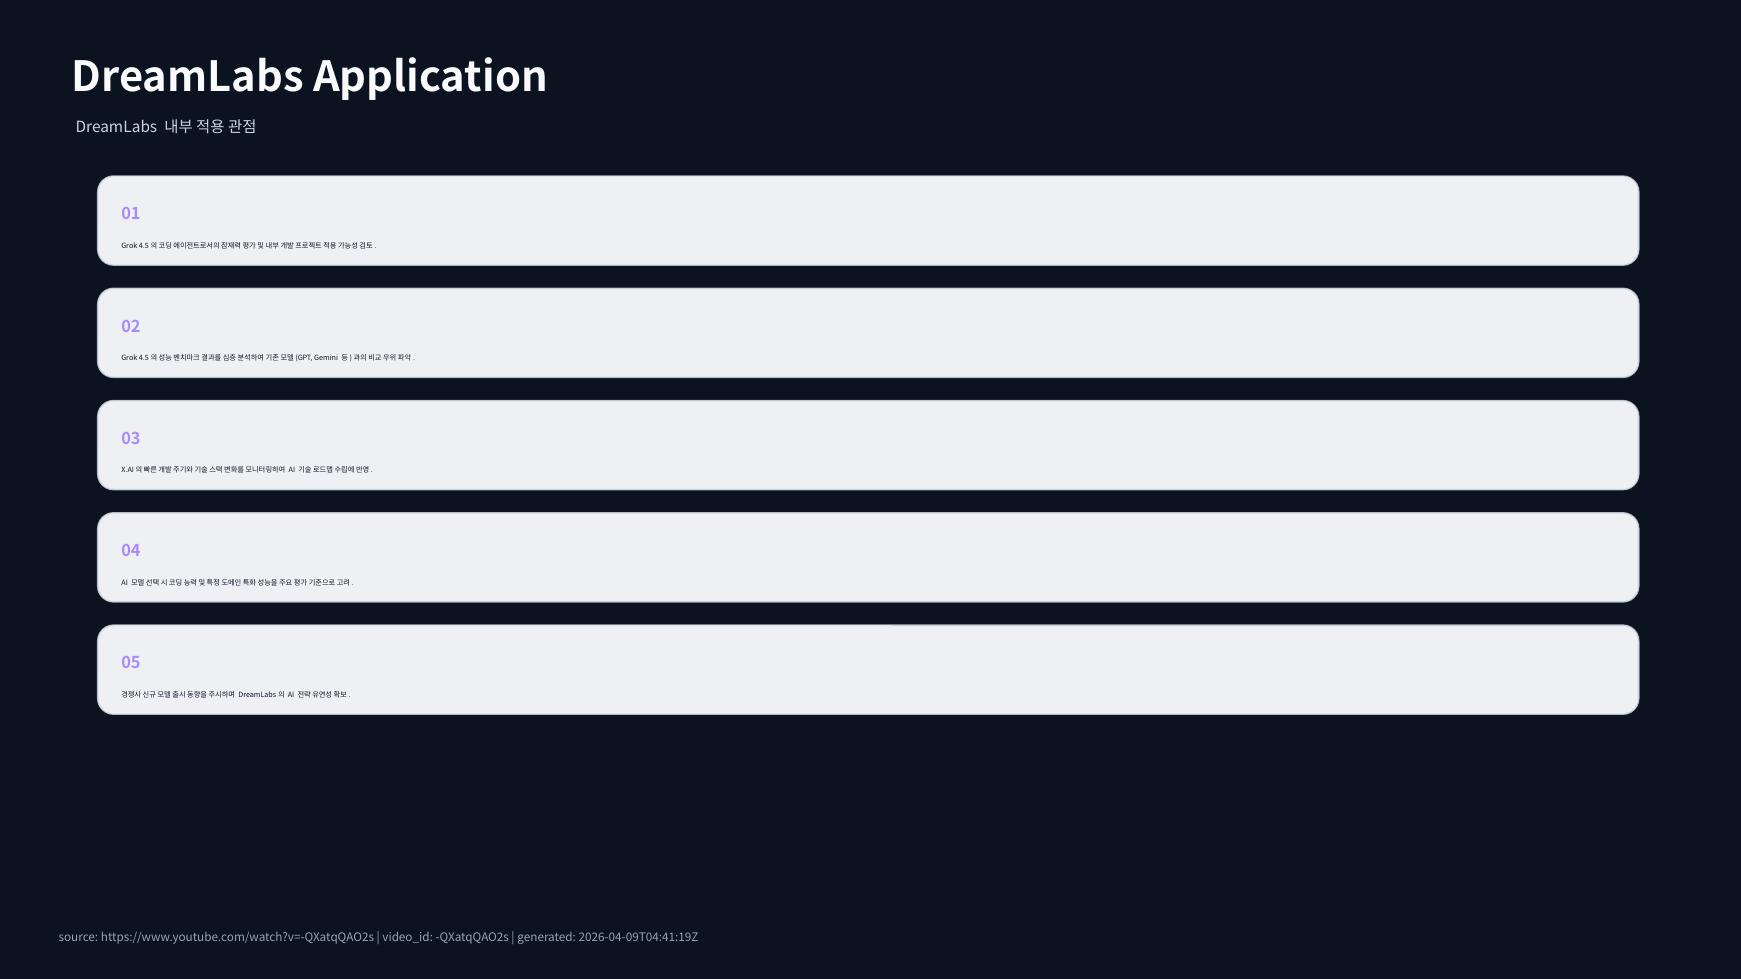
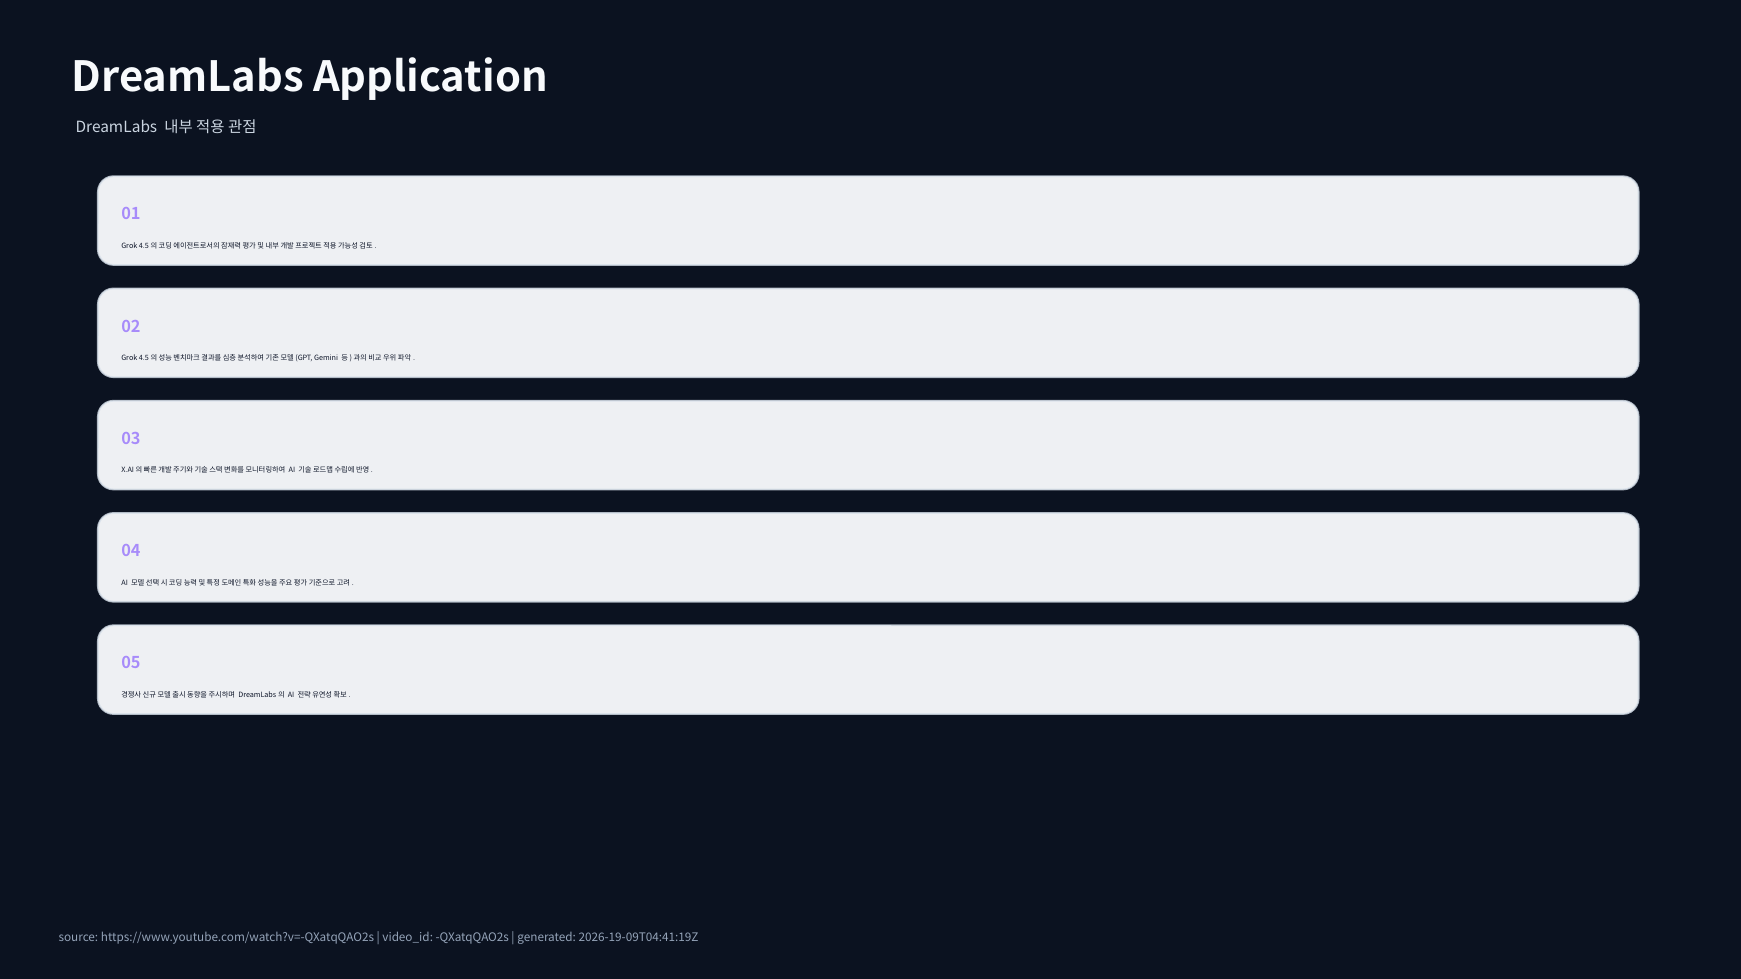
2026-04-09T04:41:19Z: 2026-04-09T04:41:19Z -> 2026-19-09T04:41:19Z (639, 938)
